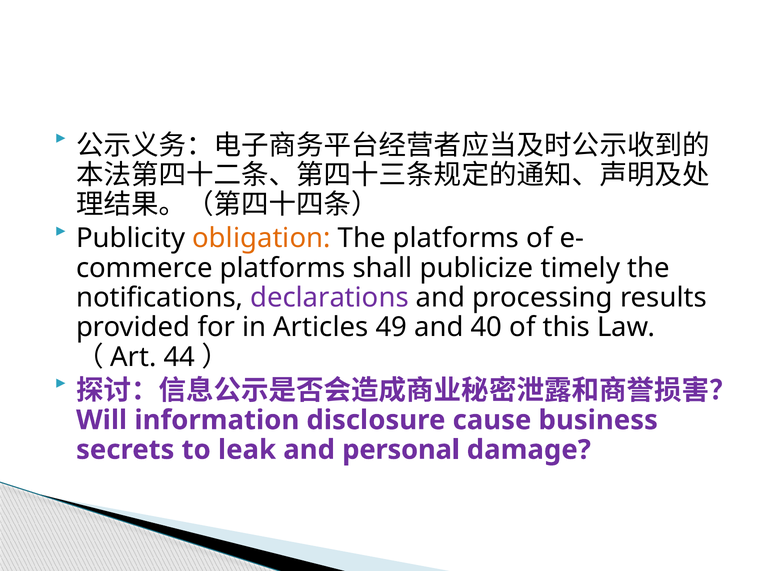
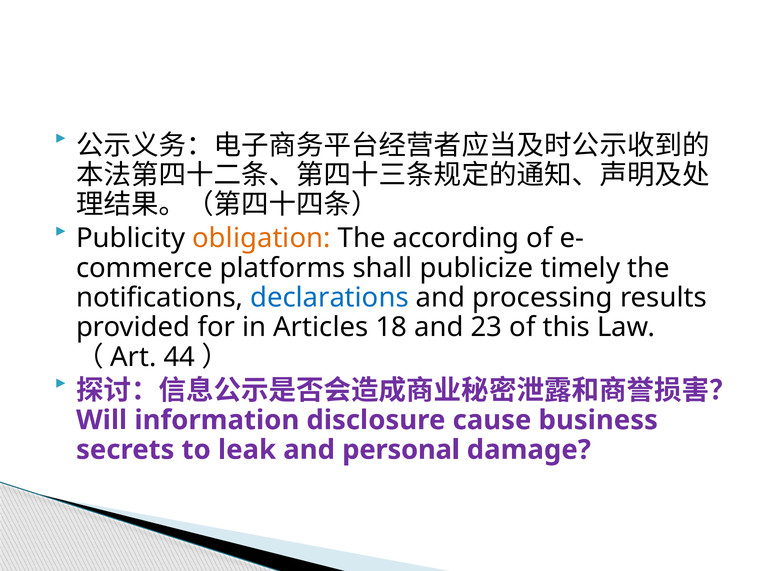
The platforms: platforms -> according (456, 239)
declarations colour: purple -> blue (329, 298)
49: 49 -> 18 (391, 328)
40: 40 -> 23 (486, 328)
